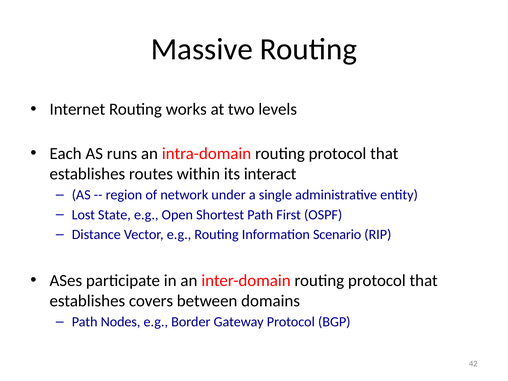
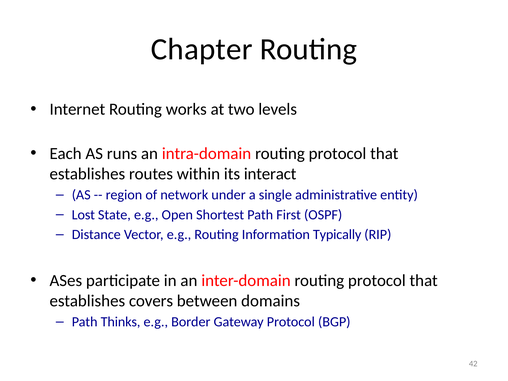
Massive: Massive -> Chapter (202, 49)
Scenario: Scenario -> Typically (337, 235)
Nodes: Nodes -> Thinks (121, 322)
